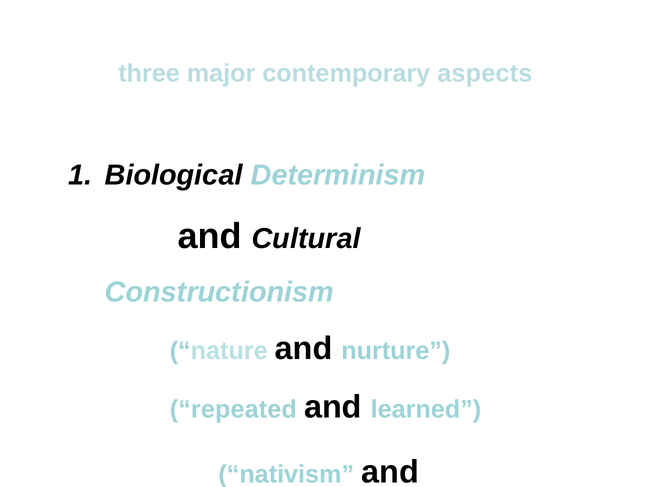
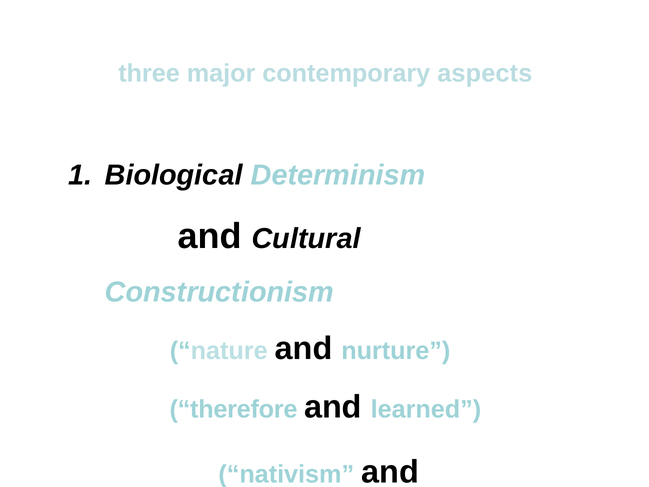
repeated: repeated -> therefore (234, 409)
